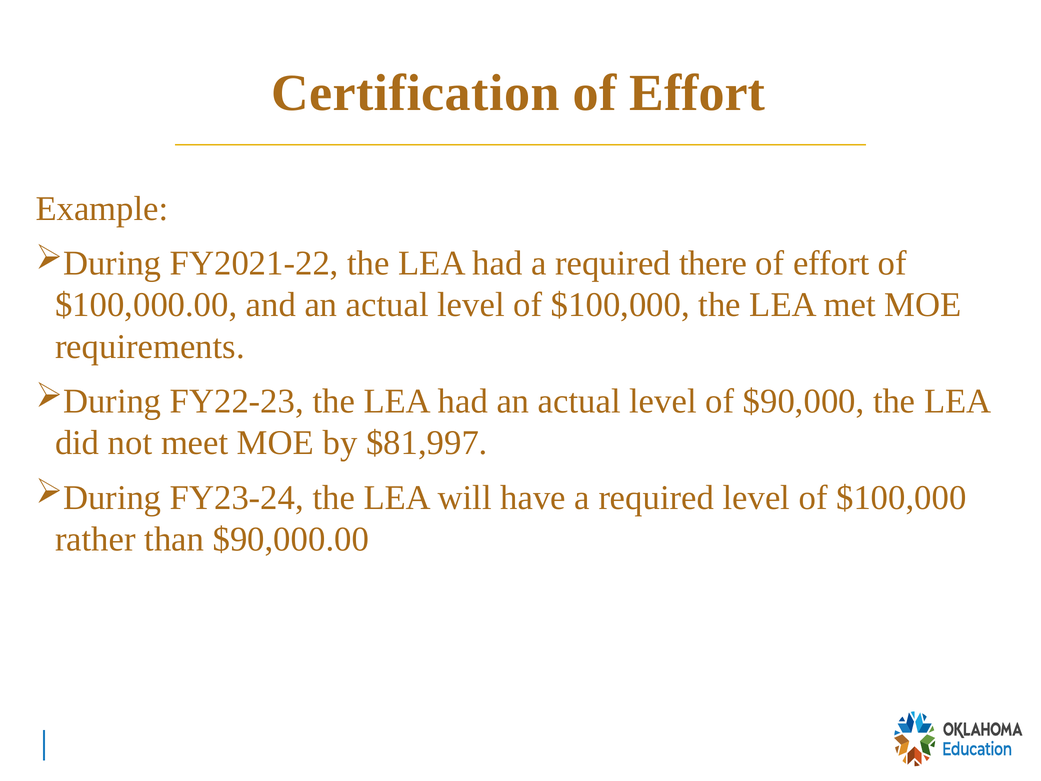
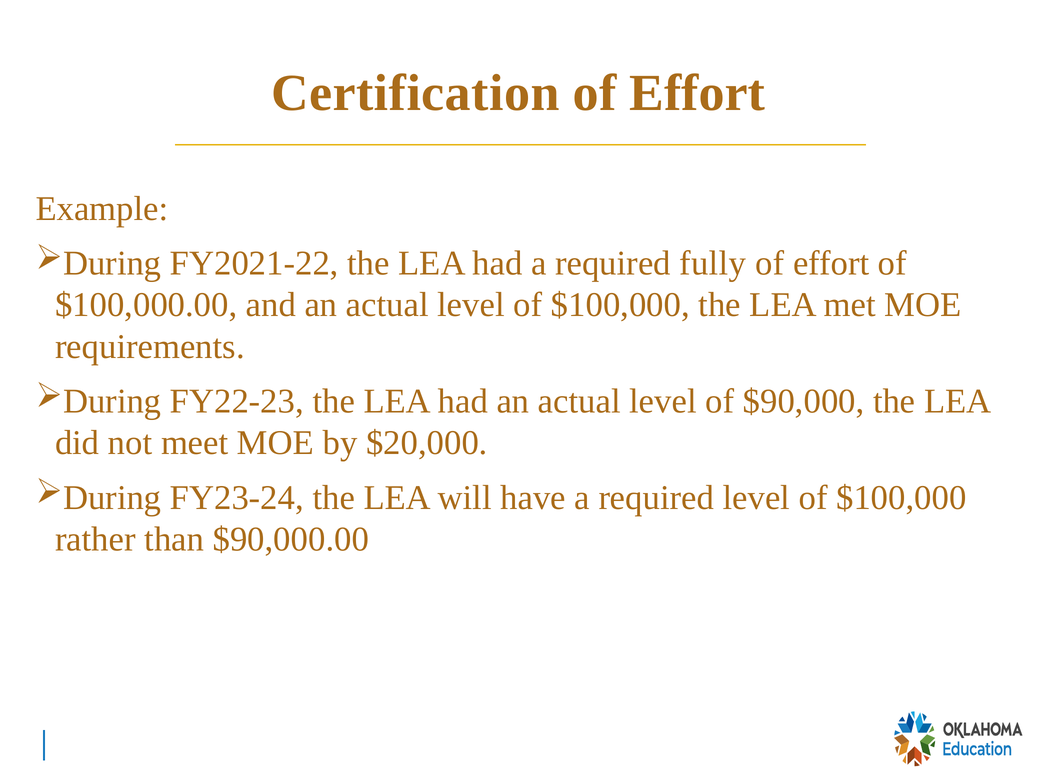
there: there -> fully (713, 263)
$81,997: $81,997 -> $20,000 (427, 443)
